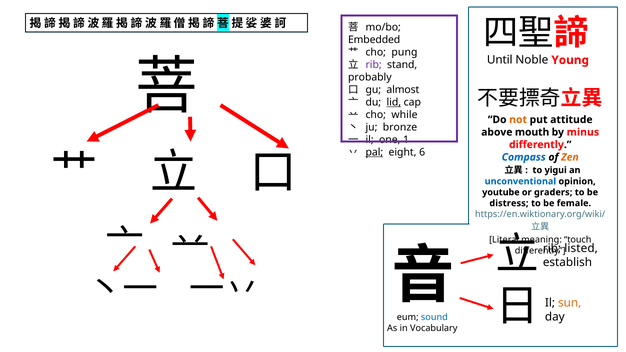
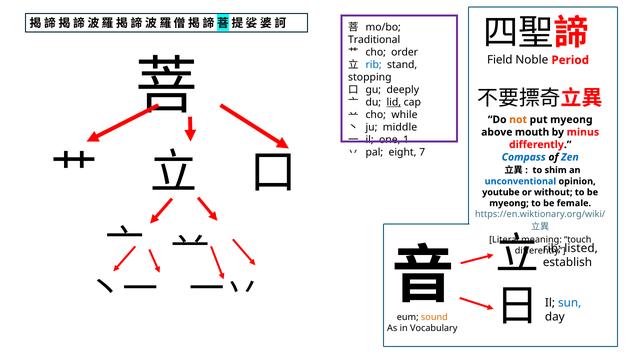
Embedded: Embedded -> Traditional (374, 40)
pung: pung -> order (405, 52)
Until: Until -> Field (500, 60)
Young: Young -> Period (570, 60)
rib colour: purple -> blue (374, 65)
probably: probably -> stopping (370, 77)
almost: almost -> deeply (403, 90)
put attitude: attitude -> myeong (571, 120)
bronze: bronze -> middle (400, 127)
pal underline: present -> none (374, 152)
6: 6 -> 7 (422, 152)
Zen colour: orange -> blue (570, 157)
yigui: yigui -> shim (556, 170)
graders: graders -> without (553, 192)
distress: distress -> myeong (509, 203)
sun colour: orange -> blue (570, 303)
sound colour: blue -> orange (434, 317)
